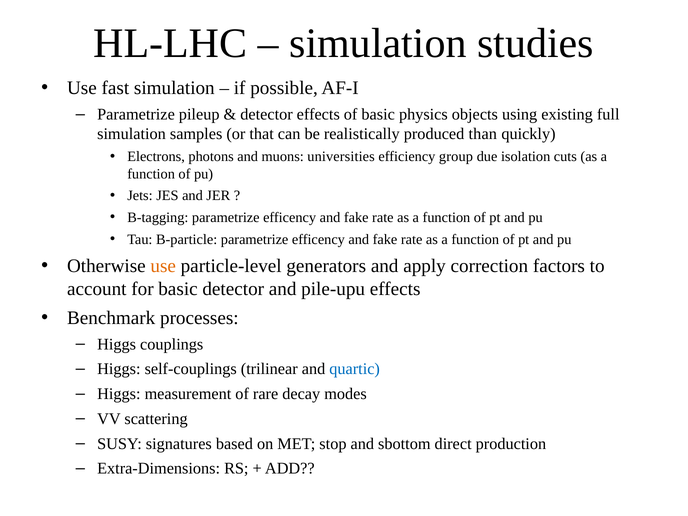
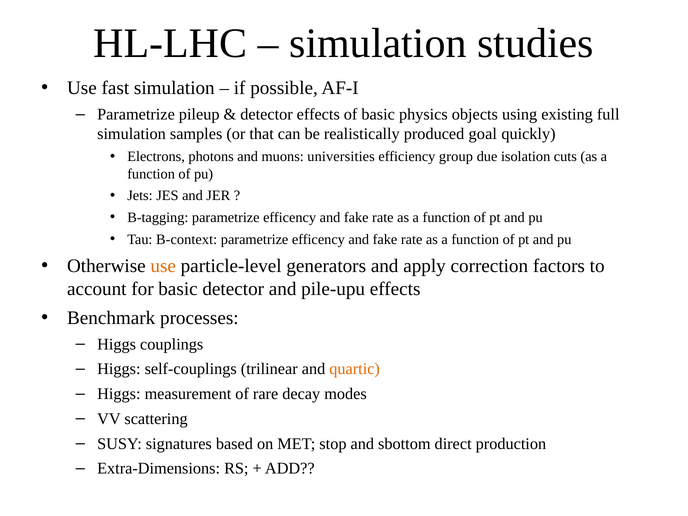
than: than -> goal (483, 134)
B-particle: B-particle -> B-context (187, 239)
quartic colour: blue -> orange (355, 369)
